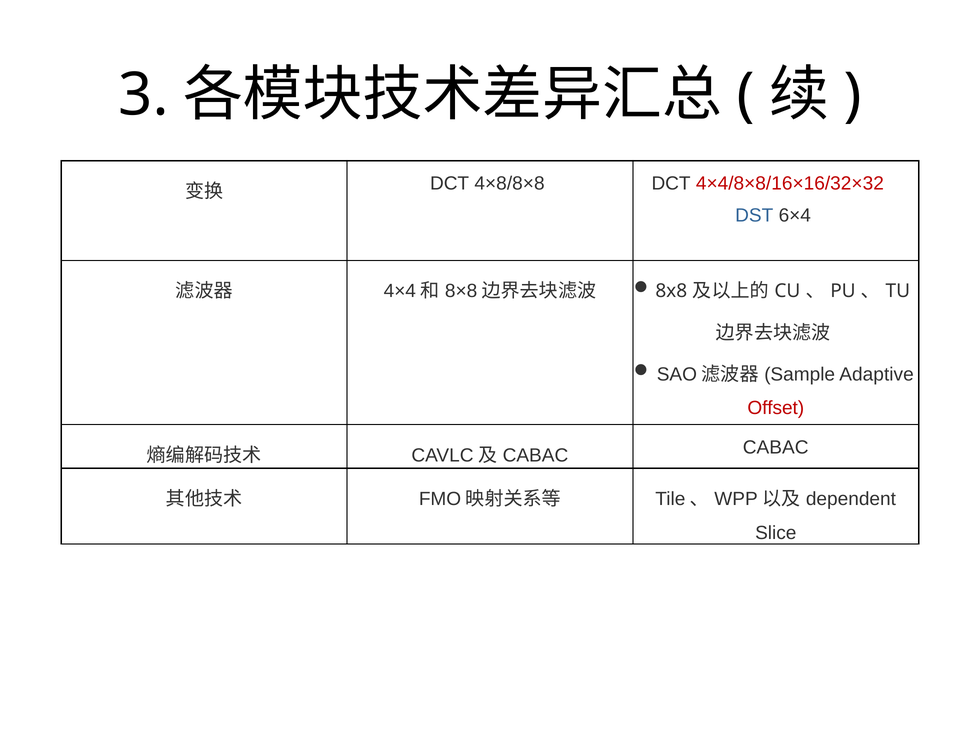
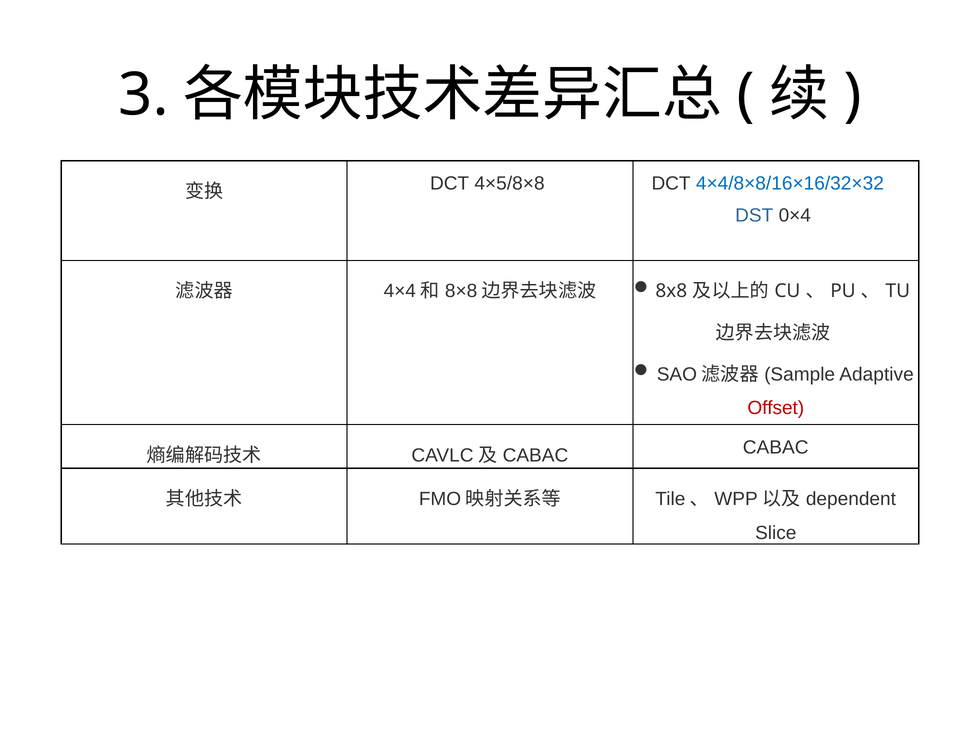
4×8/8×8: 4×8/8×8 -> 4×5/8×8 (510, 183)
4×4/8×8/16×16/32×32 colour: red -> blue (790, 183)
6×4: 6×4 -> 0×4 (795, 216)
